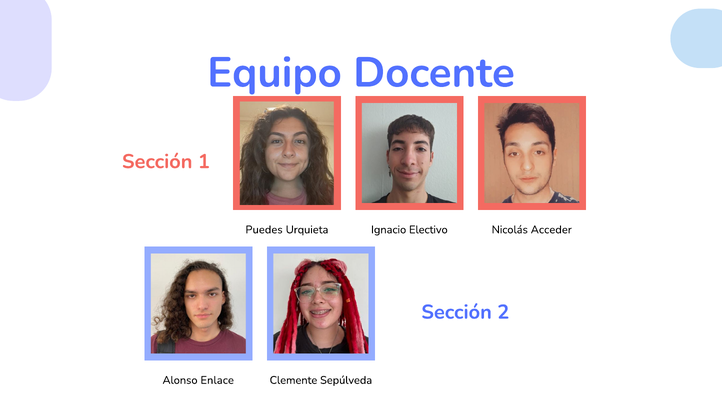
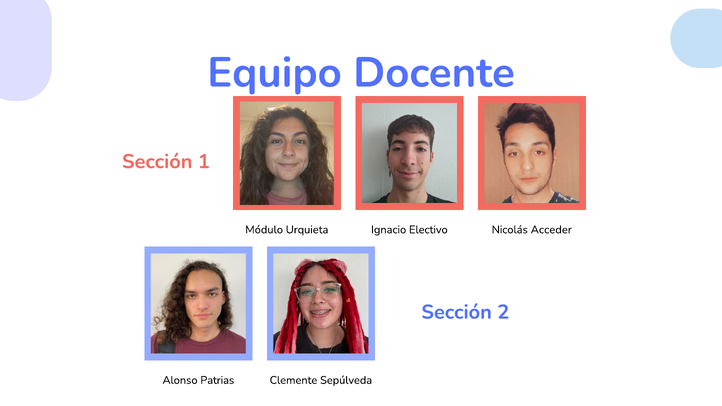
Puedes: Puedes -> Módulo (264, 230)
Enlace: Enlace -> Patrias (217, 380)
